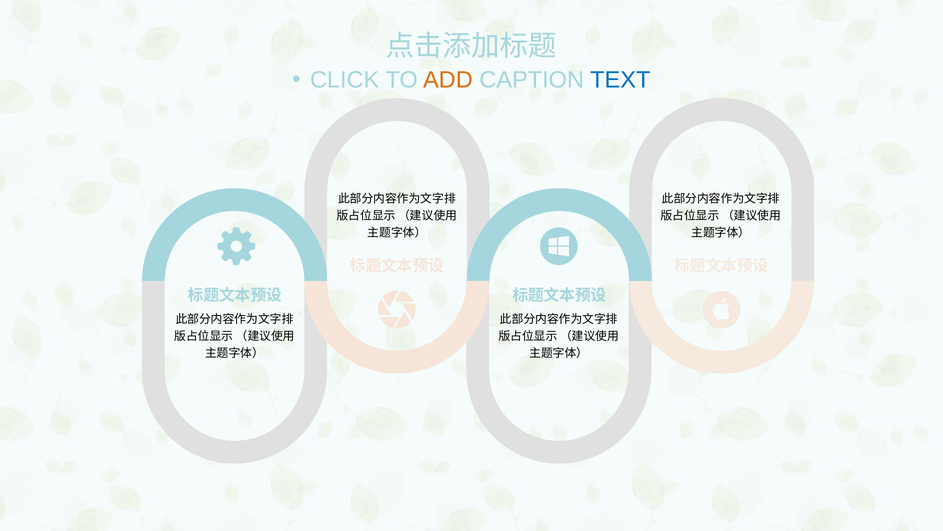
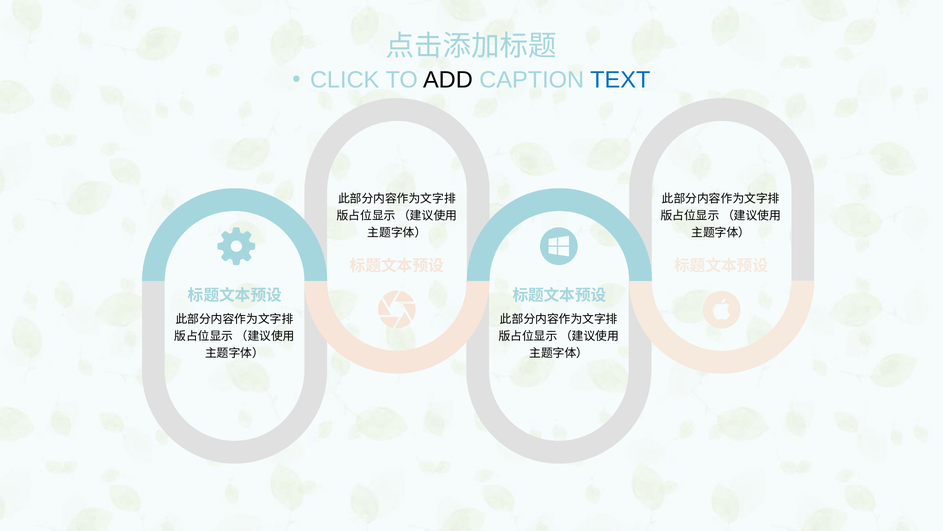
ADD colour: orange -> black (448, 80)
